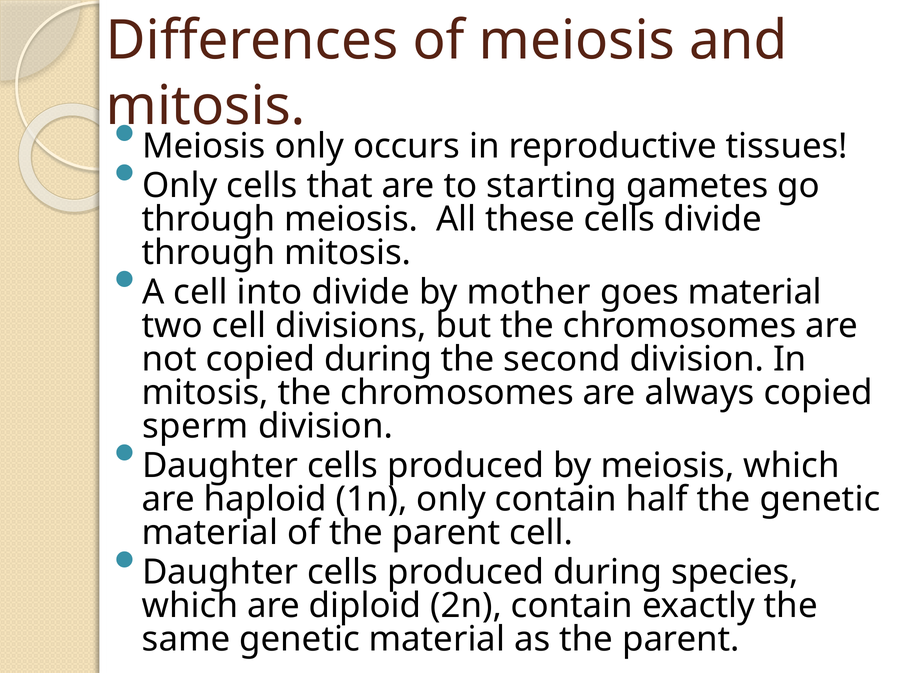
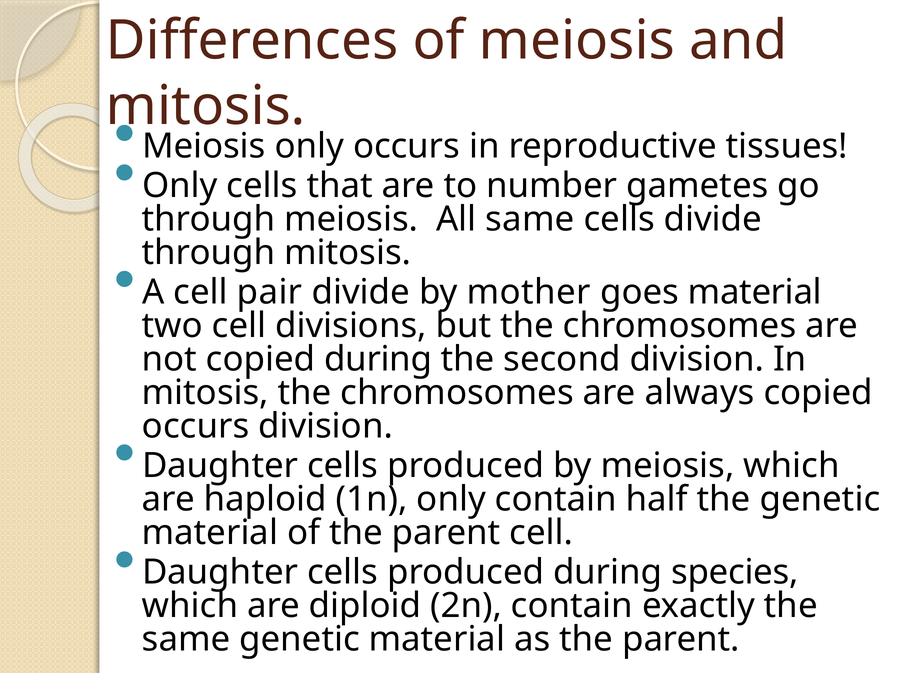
starting: starting -> number (552, 186)
All these: these -> same (530, 219)
into: into -> pair (270, 292)
sperm: sperm -> occurs (196, 426)
